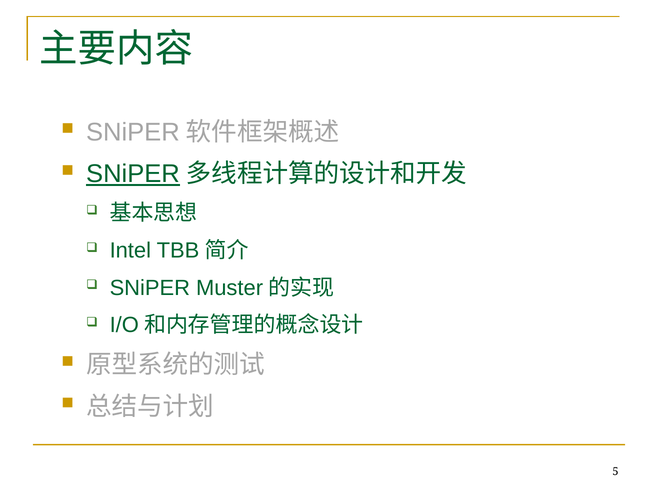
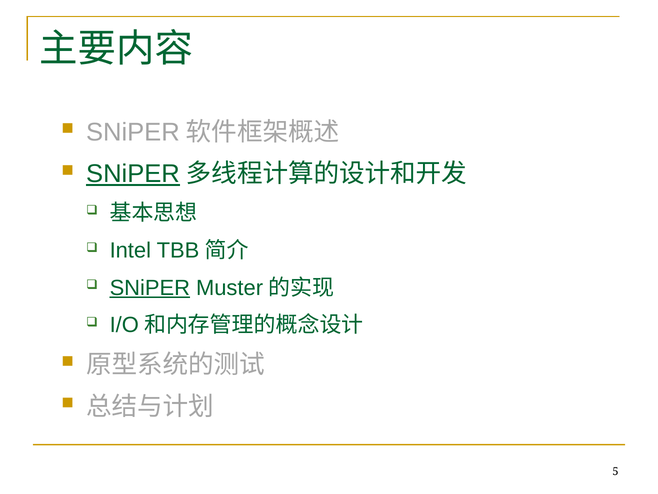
SNiPER underline: none -> present (150, 288)
